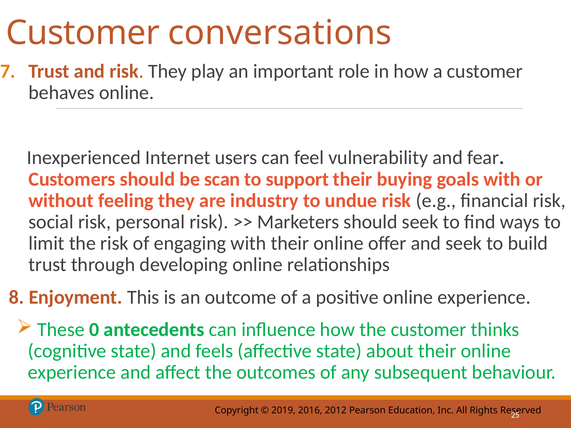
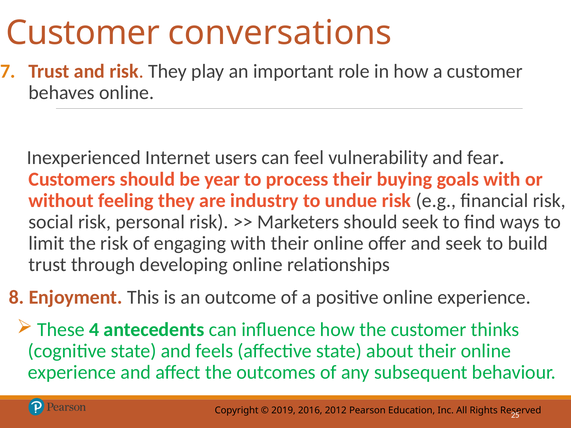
scan: scan -> year (222, 179)
support: support -> process (297, 179)
0: 0 -> 4 (94, 330)
